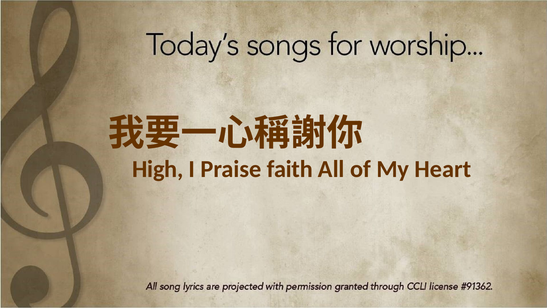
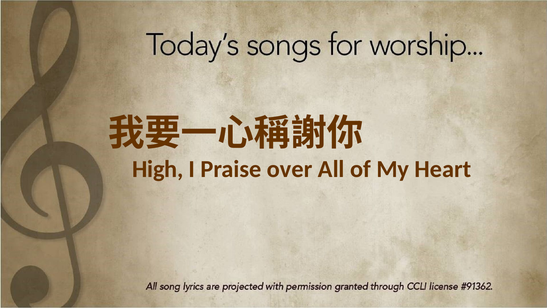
faith: faith -> over (290, 169)
